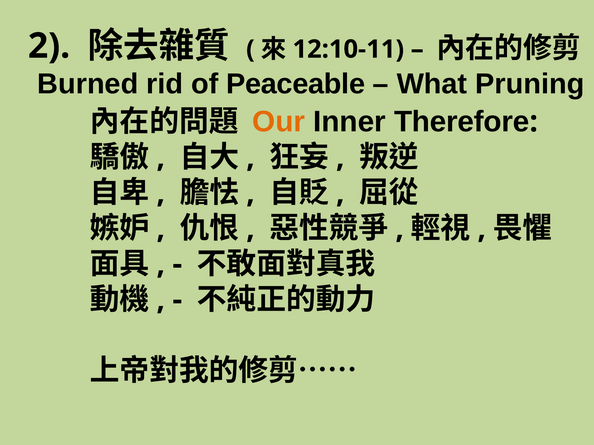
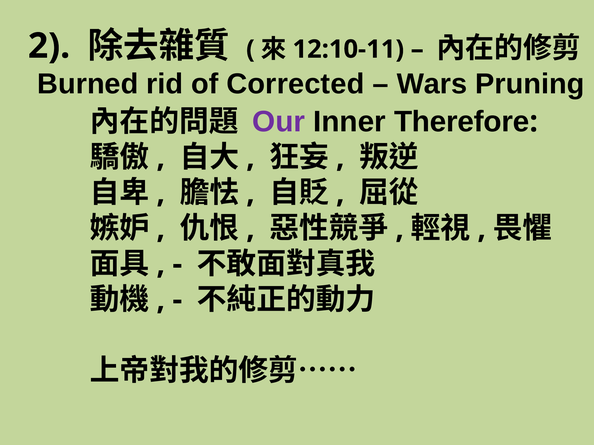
Peaceable: Peaceable -> Corrected (295, 84)
What: What -> Wars (432, 84)
Our colour: orange -> purple (279, 122)
